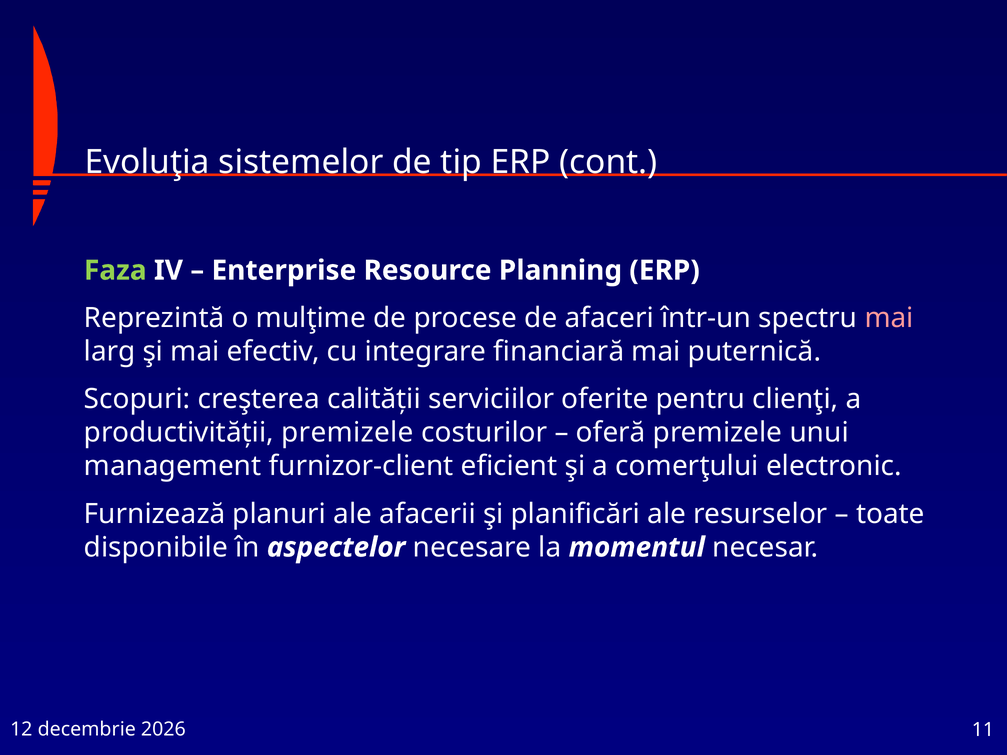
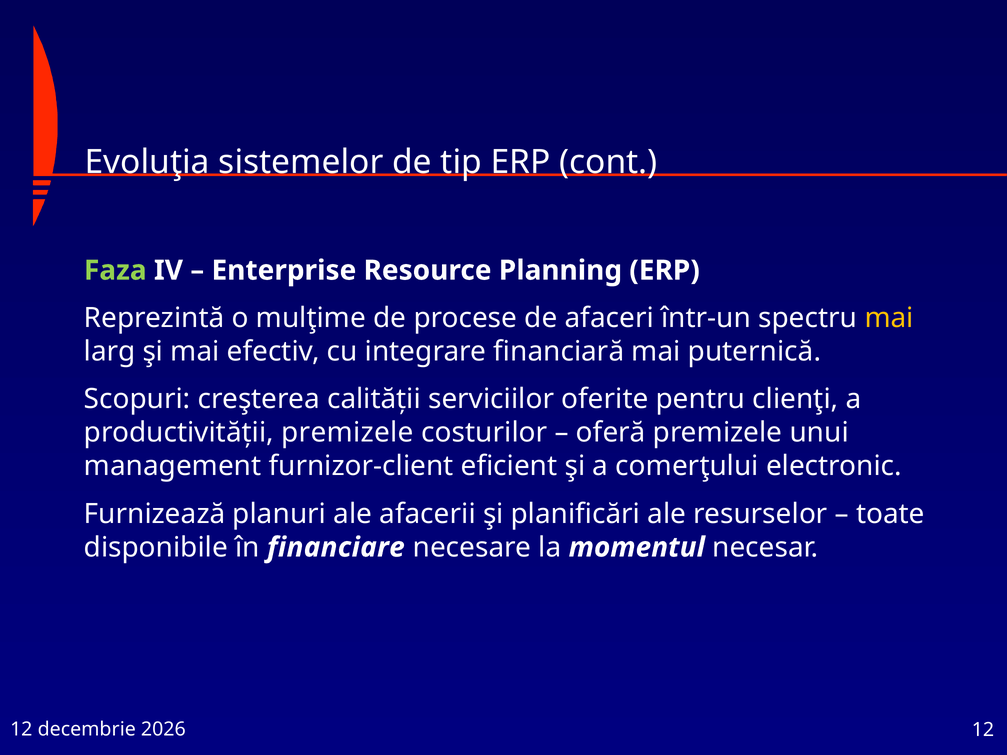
mai colour: pink -> yellow (889, 318)
aspectelor: aspectelor -> financiare (336, 548)
11: 11 -> 12 (983, 730)
